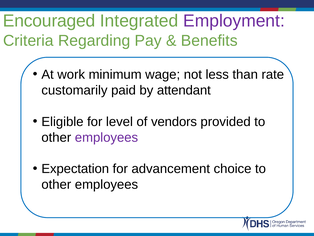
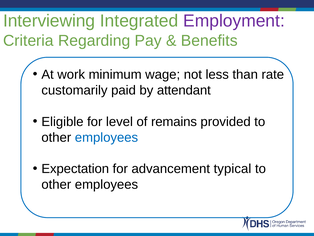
Encouraged: Encouraged -> Interviewing (49, 21)
vendors: vendors -> remains (174, 121)
employees colour: purple -> blue (106, 137)
choice: choice -> typical (232, 169)
